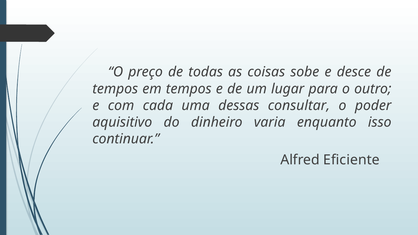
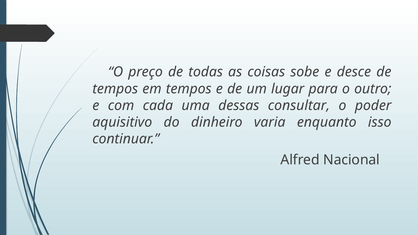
Eficiente: Eficiente -> Nacional (352, 160)
